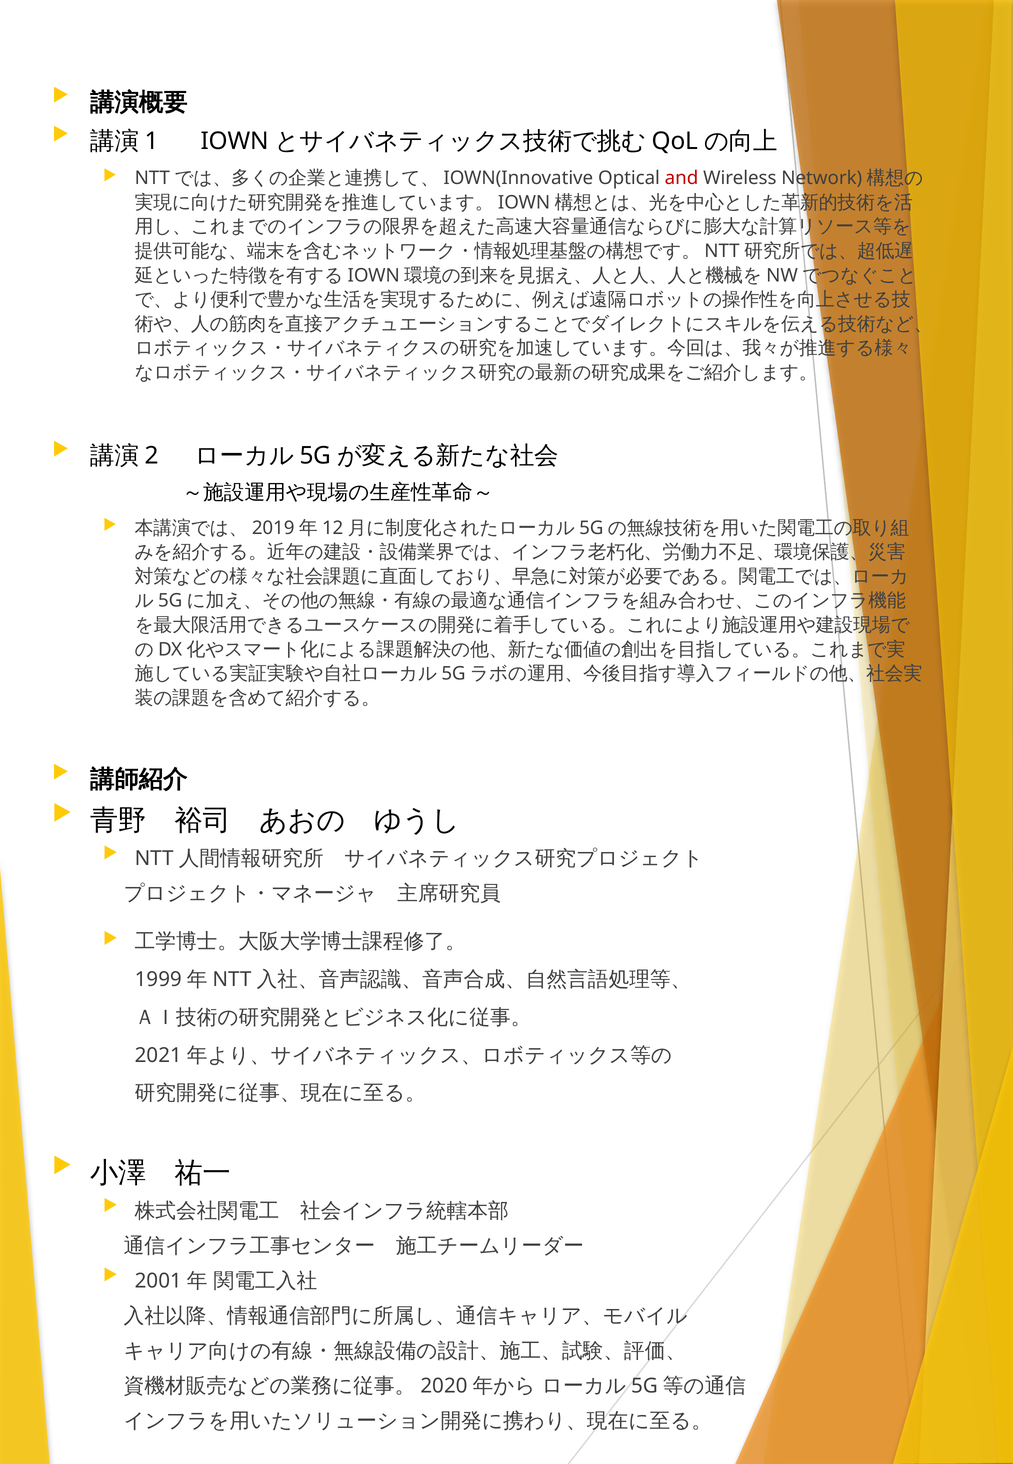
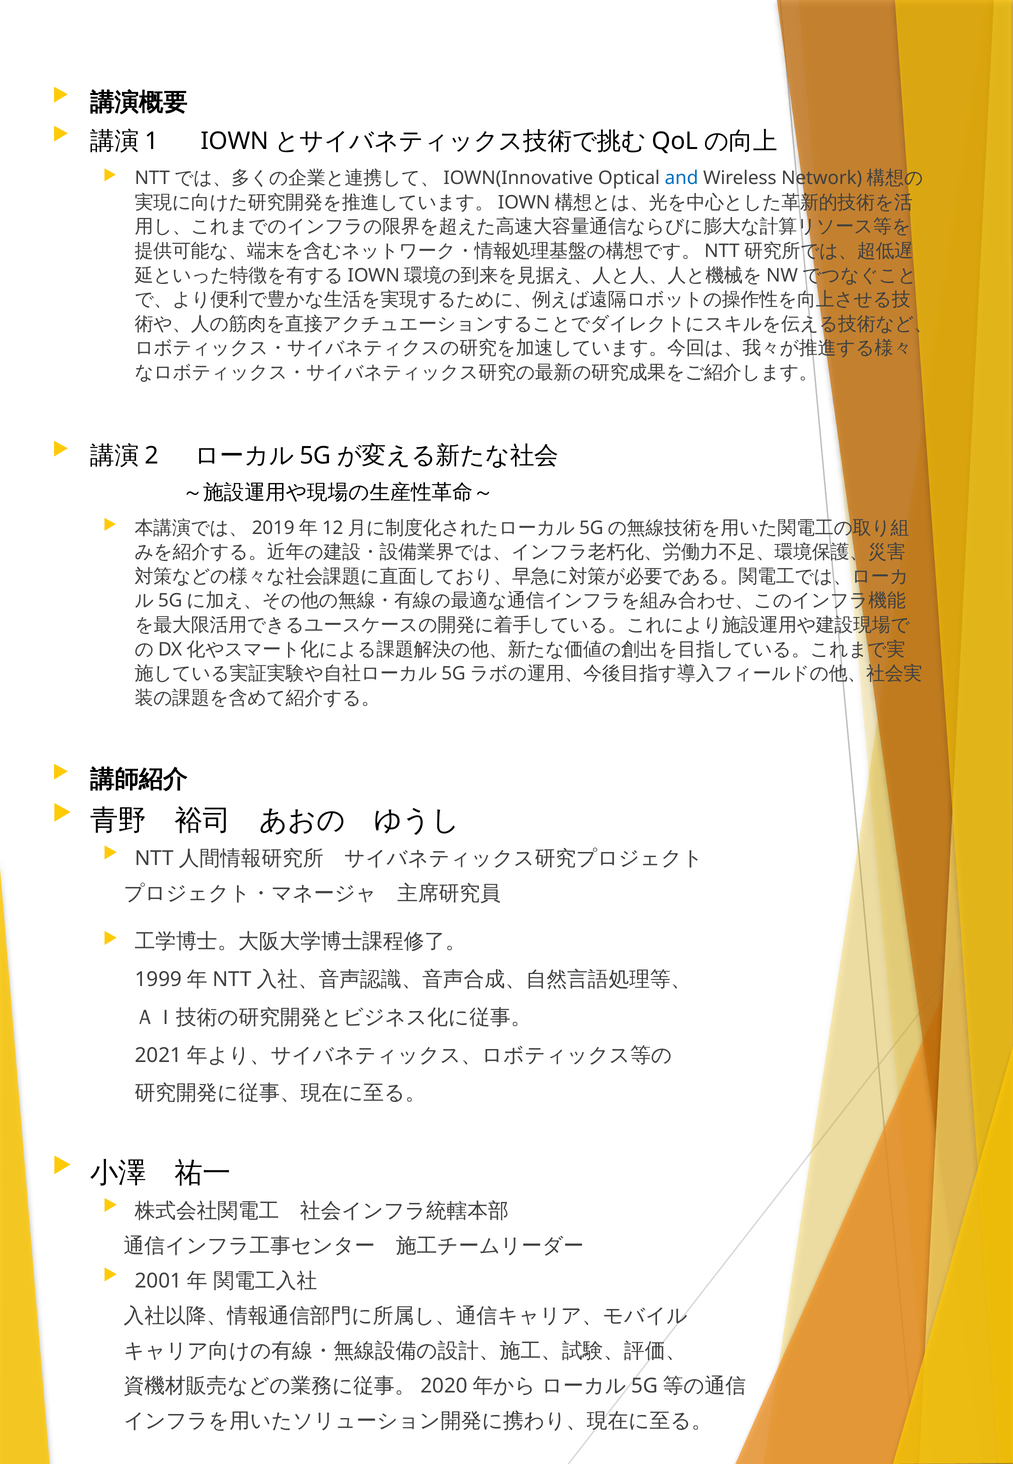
and colour: red -> blue (682, 178)
